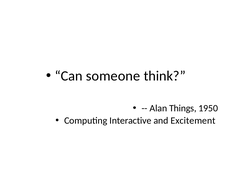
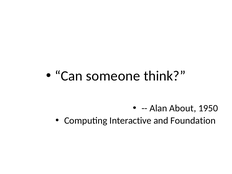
Things: Things -> About (183, 108)
Excitement: Excitement -> Foundation (193, 121)
